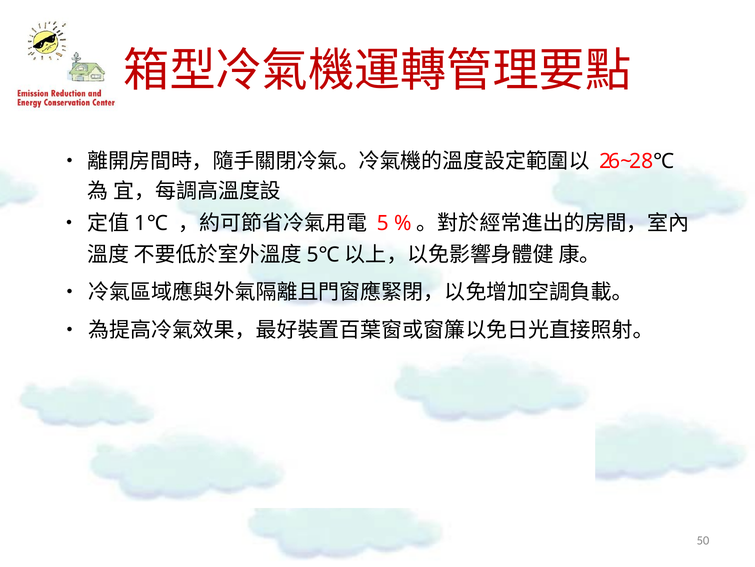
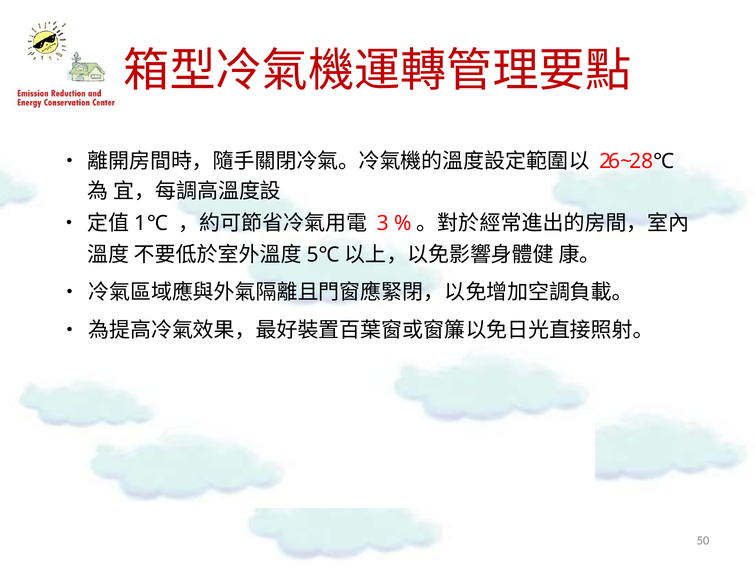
5: 5 -> 3 (383, 223)
